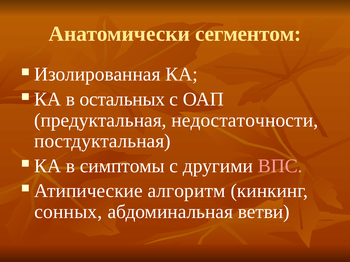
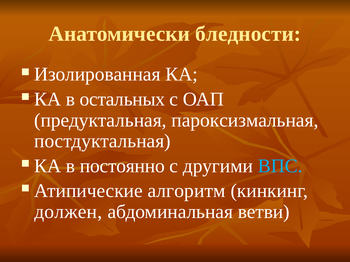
сегментом: сегментом -> бледности (248, 34)
недостаточности: недостаточности -> пароксизмальная (245, 120)
симптомы: симптомы -> постоянно (122, 166)
ВПС colour: pink -> light blue (280, 166)
сонных: сонных -> должен (68, 212)
